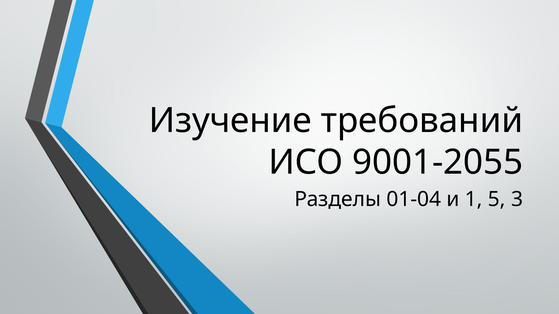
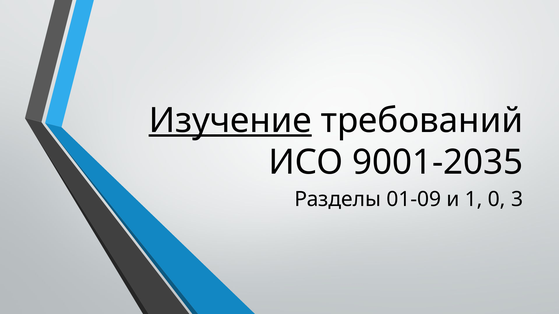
Изучение underline: none -> present (230, 121)
9001-2055: 9001-2055 -> 9001-2035 (438, 163)
01-04: 01-04 -> 01-09 (414, 199)
5: 5 -> 0 (497, 199)
